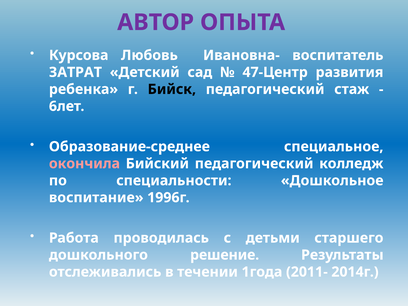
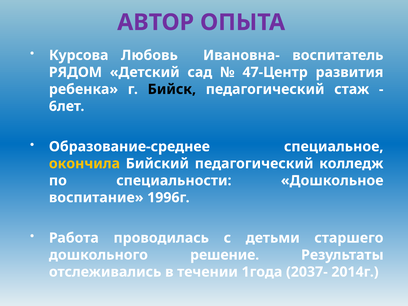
ЗАТРАТ: ЗАТРАТ -> РЯДОМ (75, 72)
окончила colour: pink -> yellow (84, 164)
2011-: 2011- -> 2037- (307, 272)
